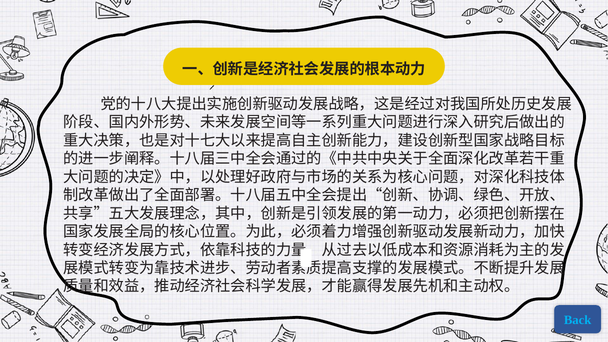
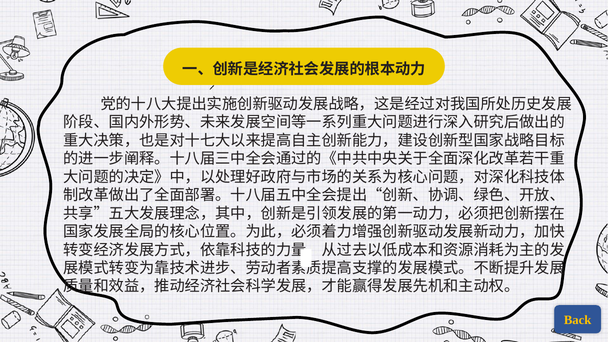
Back colour: light blue -> yellow (578, 320)
